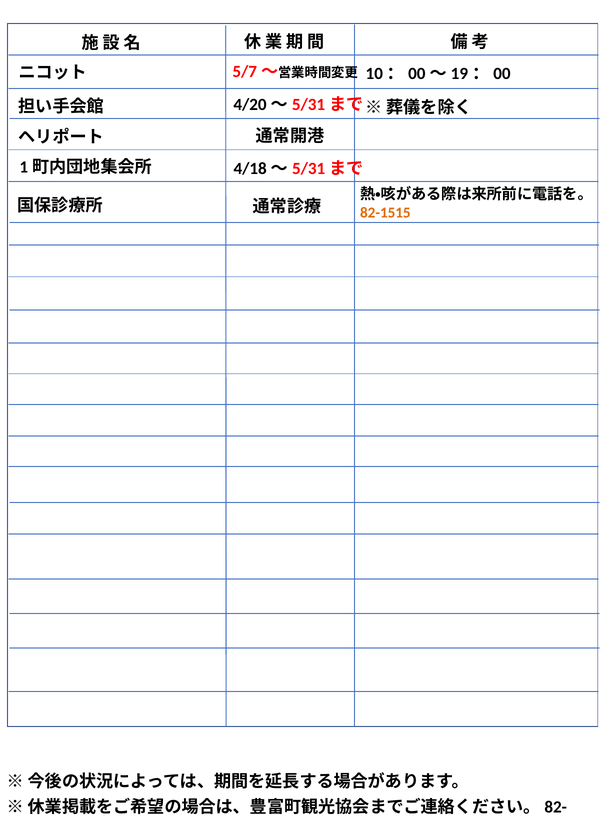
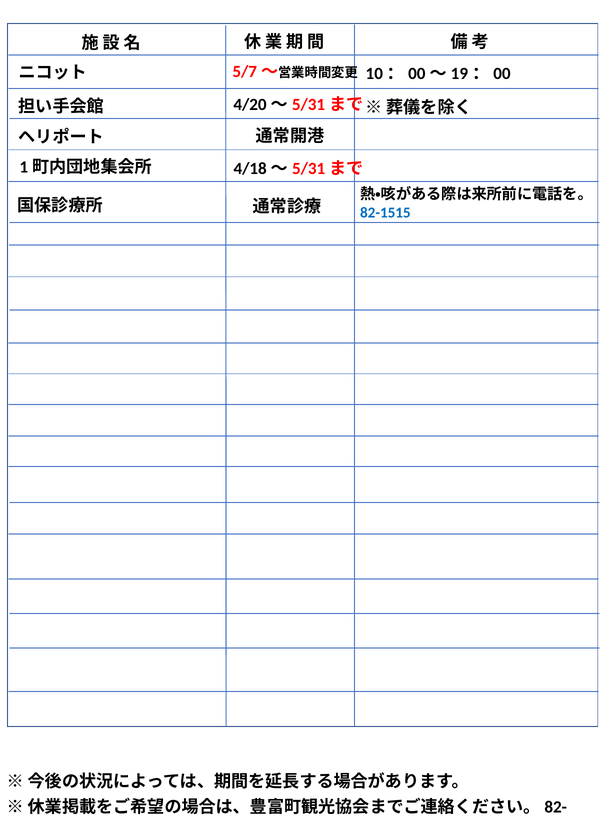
82-1515 colour: orange -> blue (385, 213)
